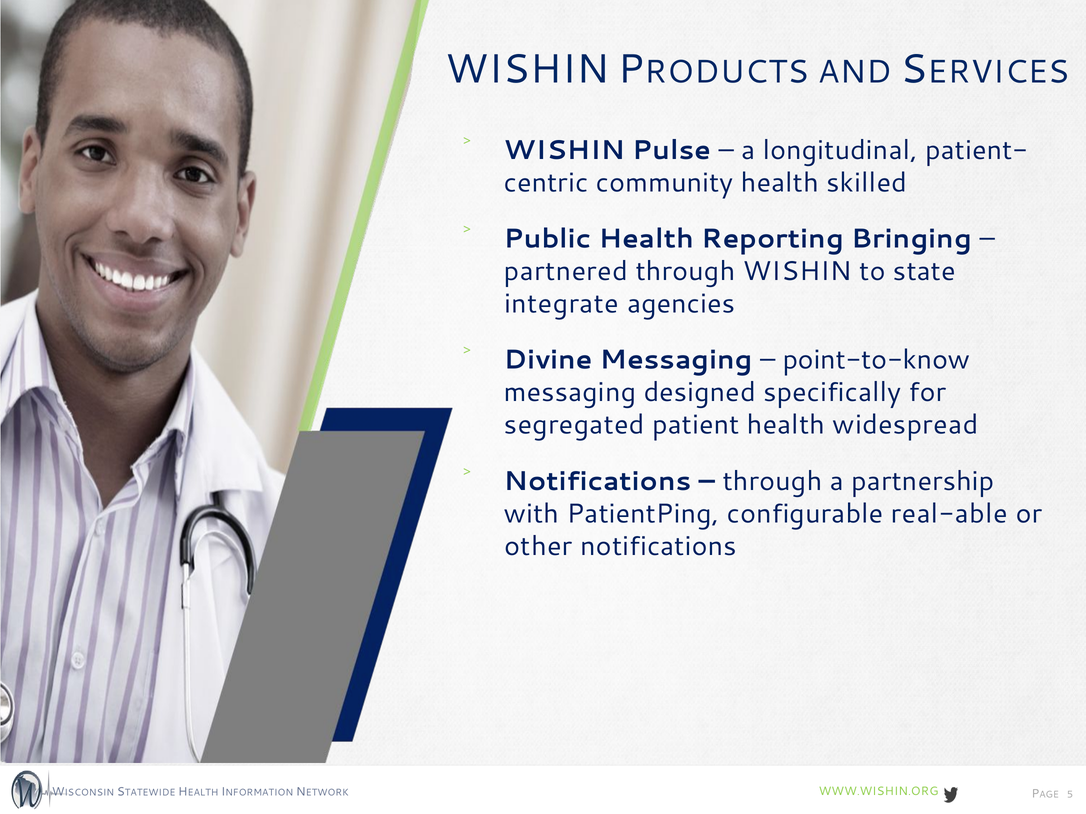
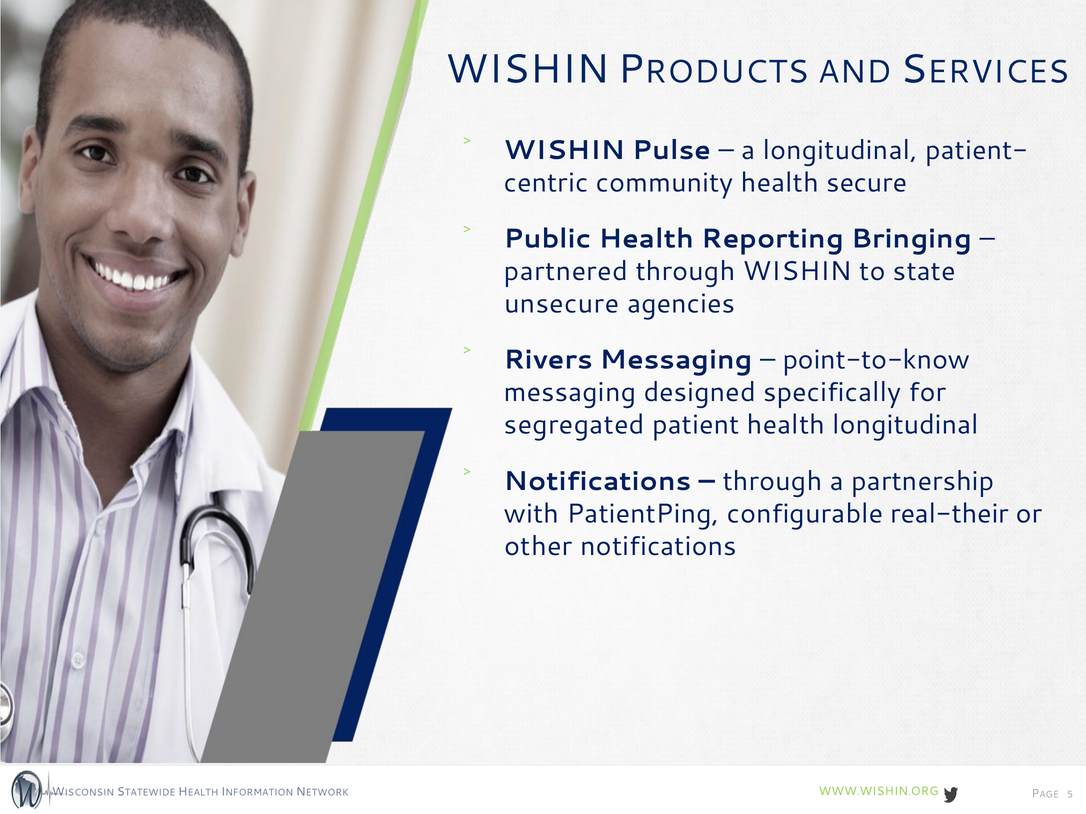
skilled: skilled -> secure (867, 183)
integrate: integrate -> unsecure (562, 304)
Divine: Divine -> Rivers (548, 360)
health widespread: widespread -> longitudinal (906, 425)
real-able: real-able -> real-their (949, 514)
